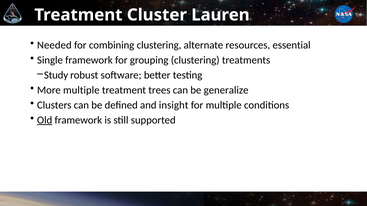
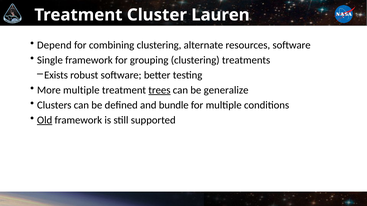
Needed: Needed -> Depend (54, 45)
resources essential: essential -> software (292, 45)
Study: Study -> Exists (56, 75)
trees underline: none -> present (159, 90)
insight: insight -> bundle (174, 105)
